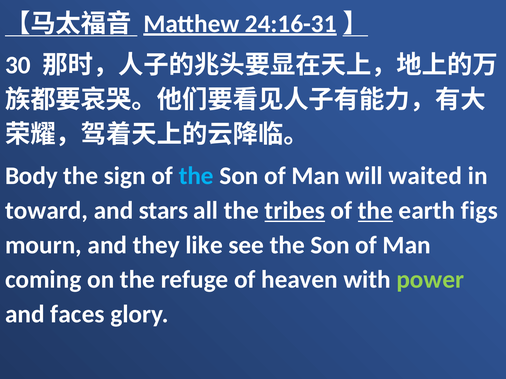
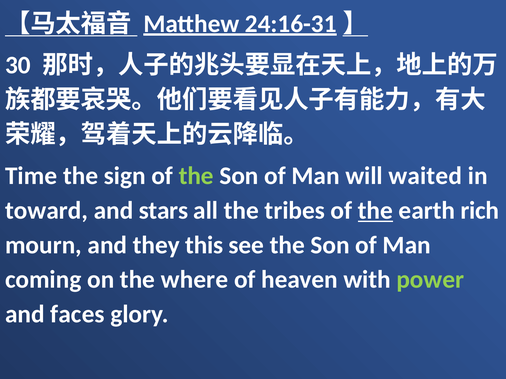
Body: Body -> Time (31, 176)
the colour: light blue -> light green (196, 176)
tribes underline: present -> none (295, 211)
figs: figs -> rich (480, 211)
like: like -> this (204, 245)
refuge: refuge -> where (194, 280)
